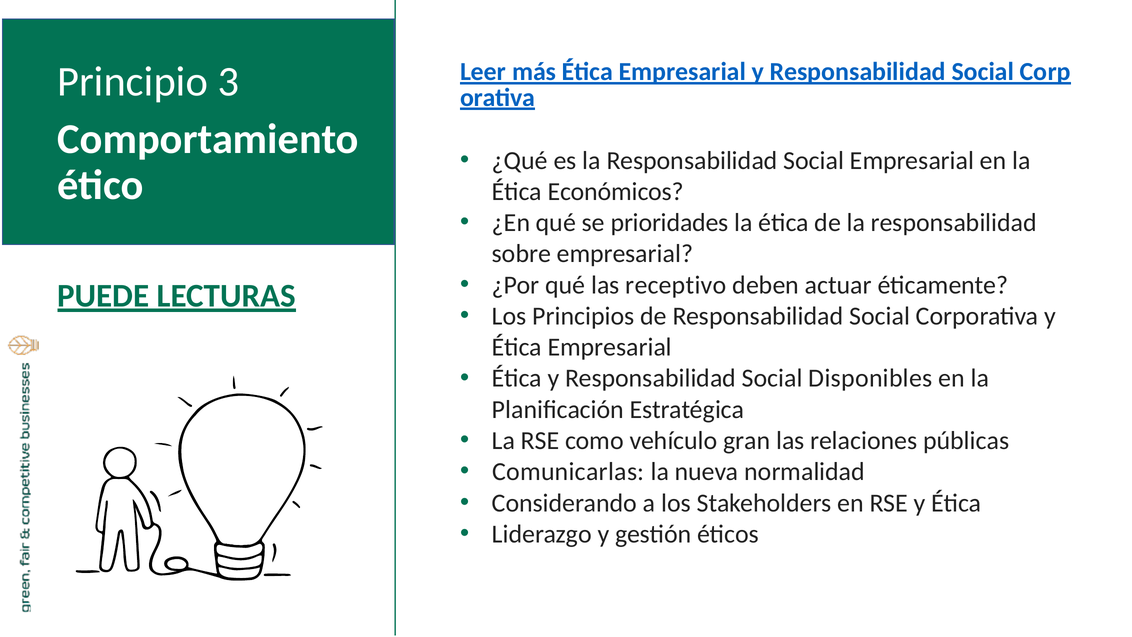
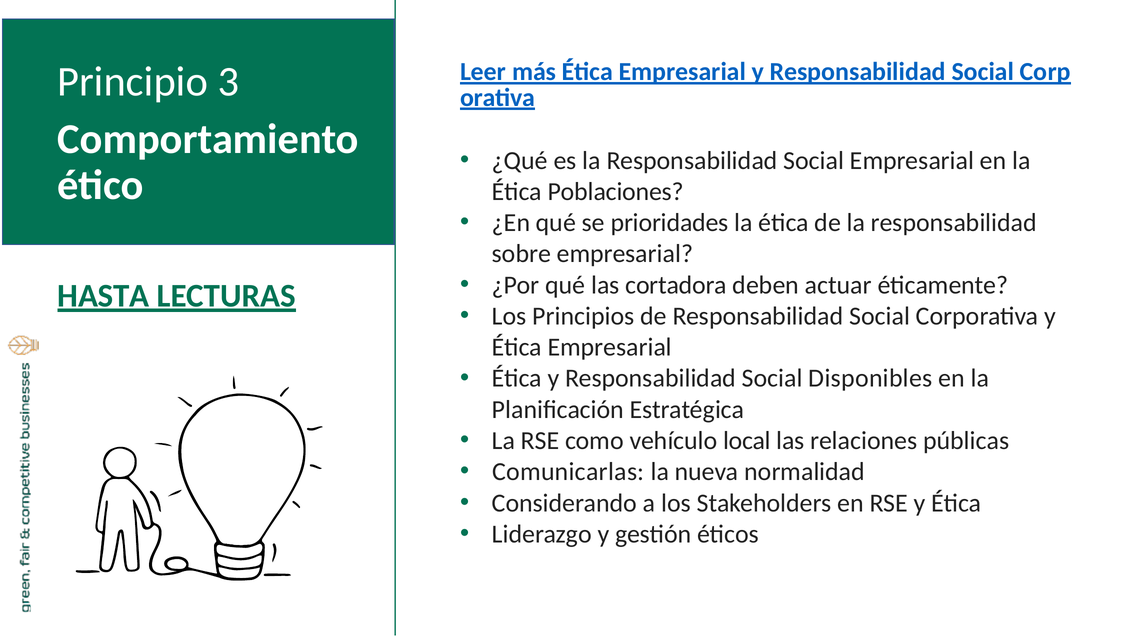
Económicos: Económicos -> Poblaciones (616, 192)
receptivo: receptivo -> cortadora (676, 285)
PUEDE: PUEDE -> HASTA (103, 296)
gran: gran -> local (747, 441)
